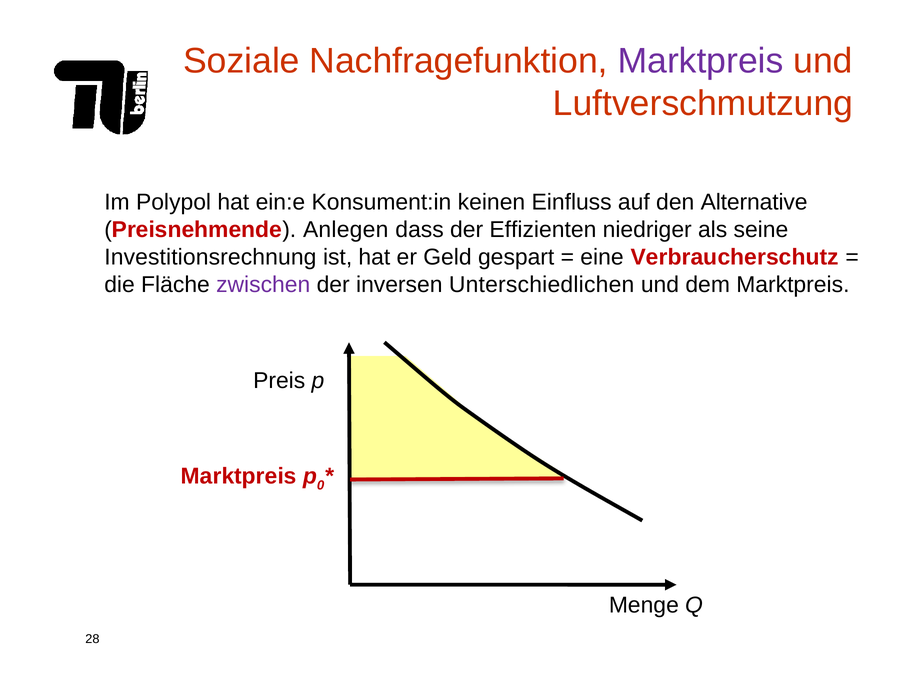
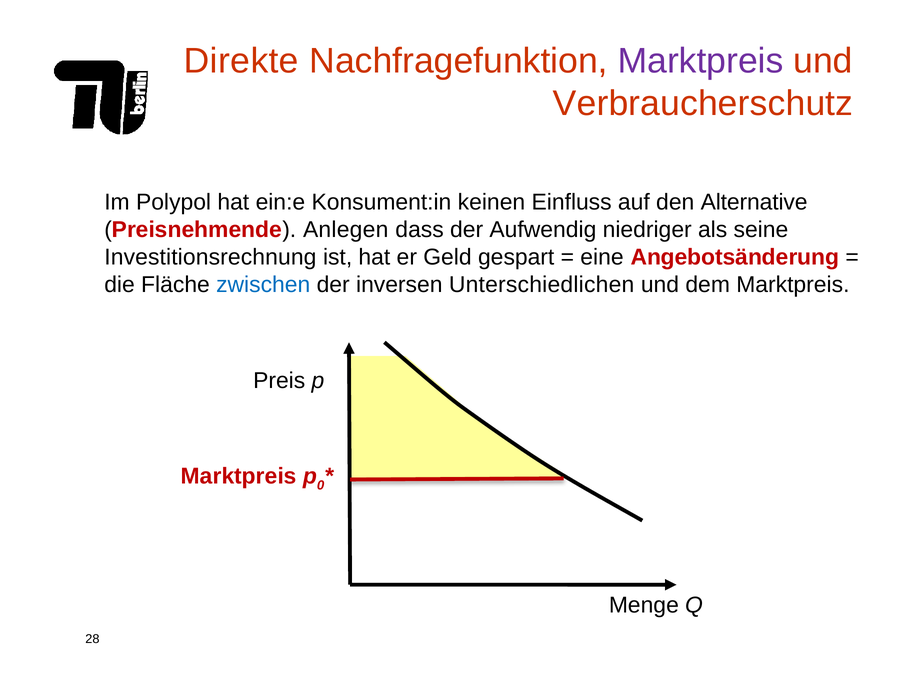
Soziale: Soziale -> Direkte (241, 61)
Luftverschmutzung: Luftverschmutzung -> Verbraucherschutz (703, 104)
Effizienten: Effizienten -> Aufwendig (543, 229)
Verbraucherschutz: Verbraucherschutz -> Angebotsänderung (735, 257)
zwischen colour: purple -> blue (263, 284)
